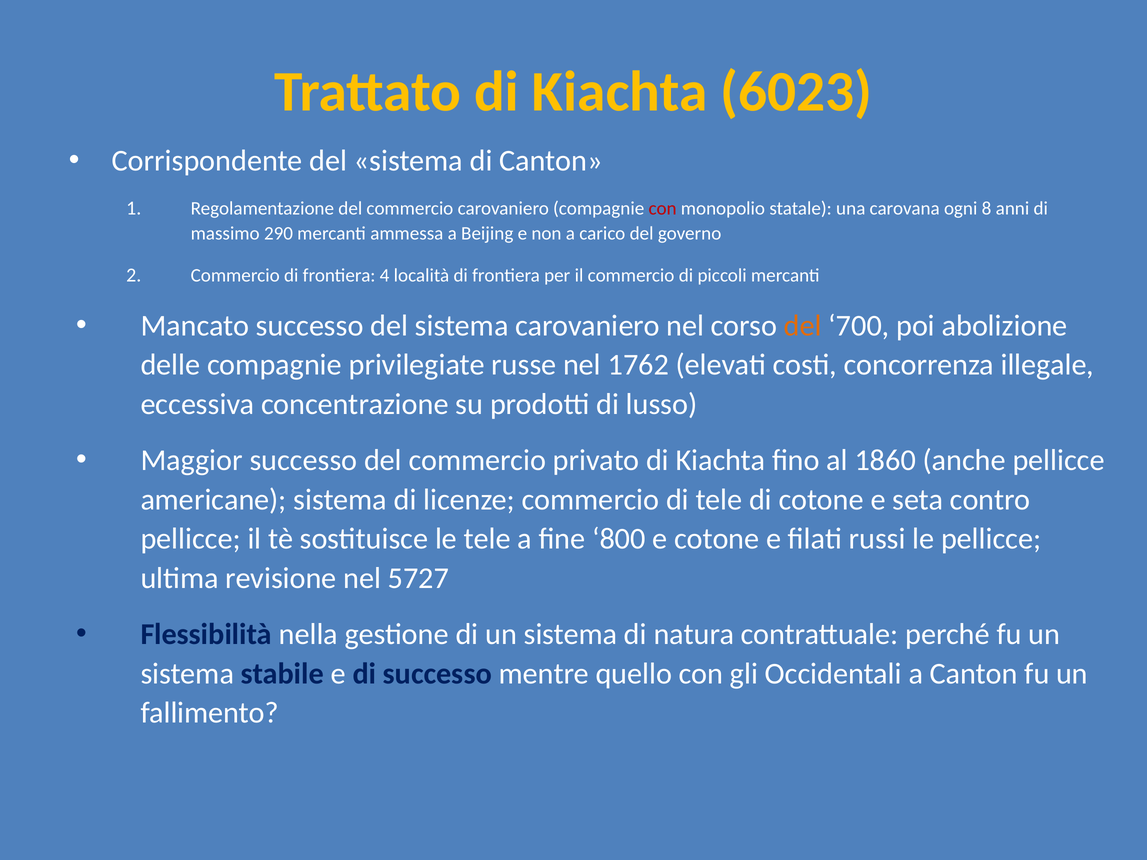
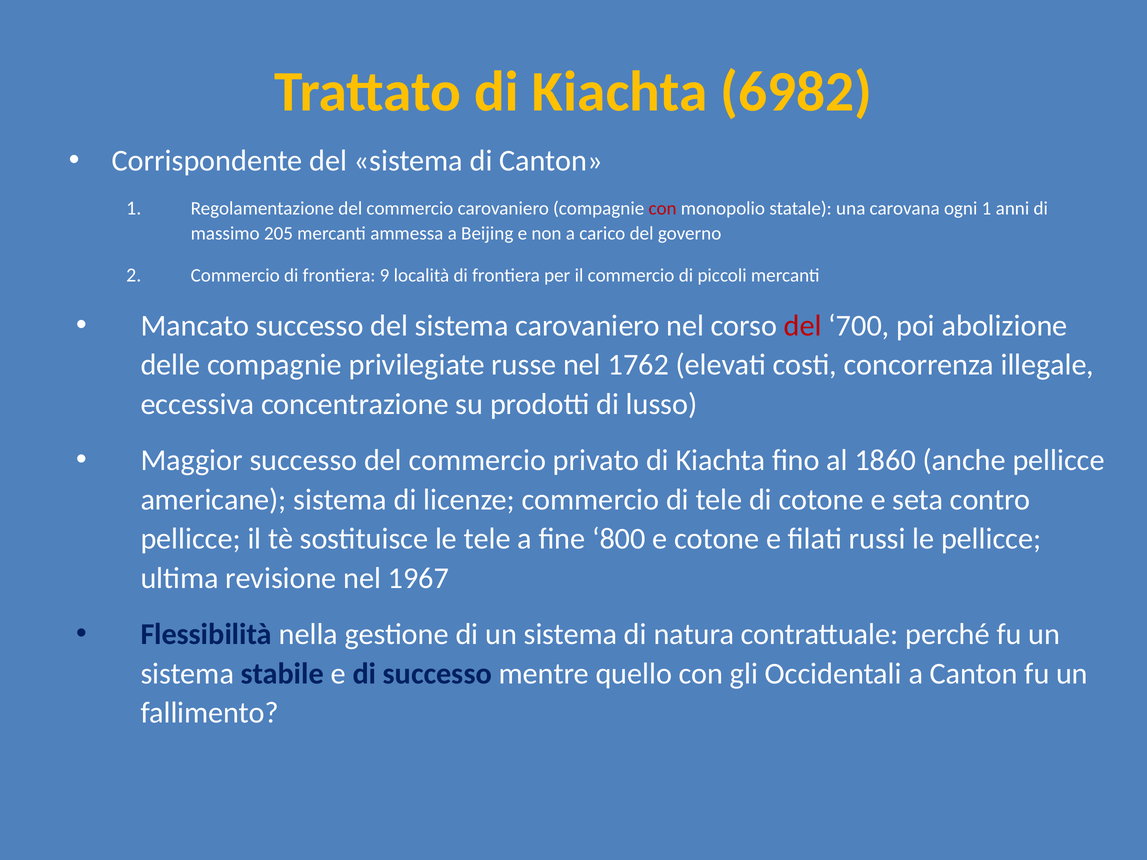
6023: 6023 -> 6982 (796, 92)
ogni 8: 8 -> 1 (986, 209)
290: 290 -> 205 (278, 233)
4: 4 -> 9 (385, 275)
del colour: orange -> red (803, 326)
5727: 5727 -> 1967 (418, 578)
